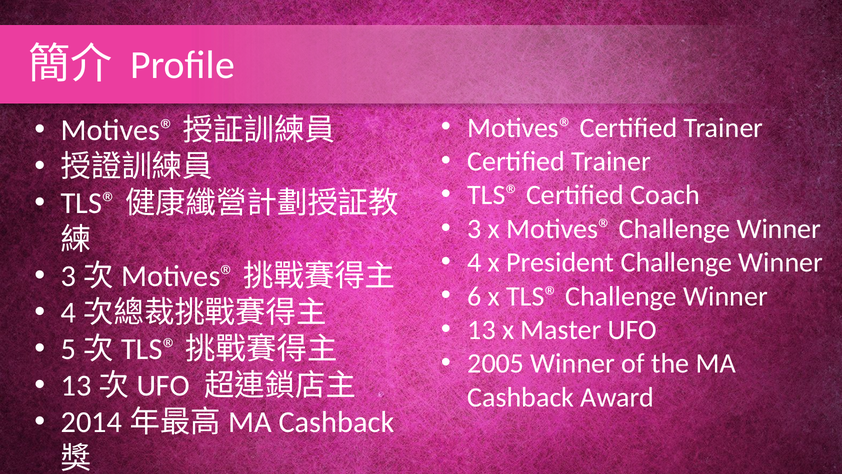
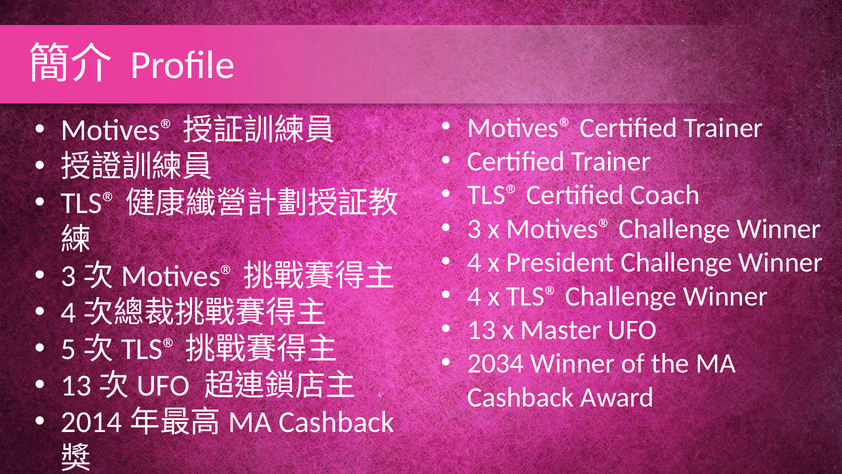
6: 6 -> 4 (474, 296)
2005: 2005 -> 2034 (496, 363)
